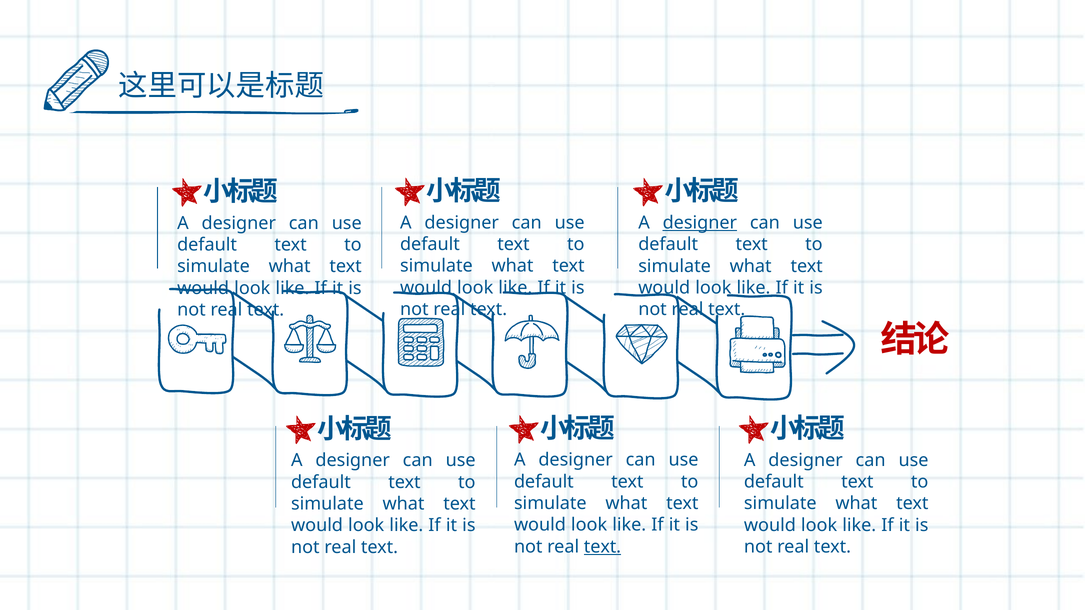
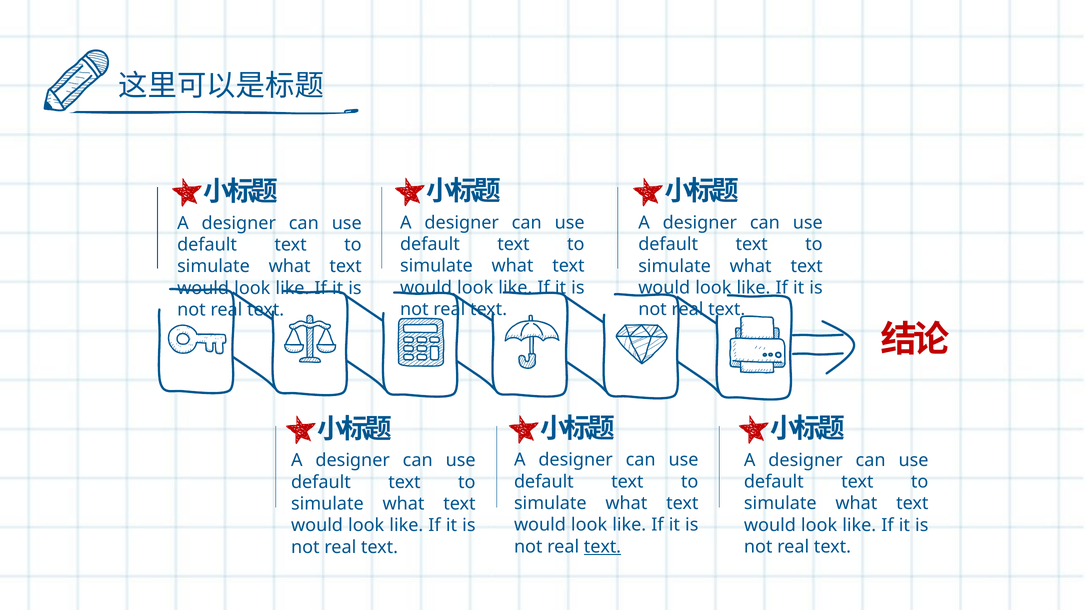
designer underline: present -> none (700, 223)
